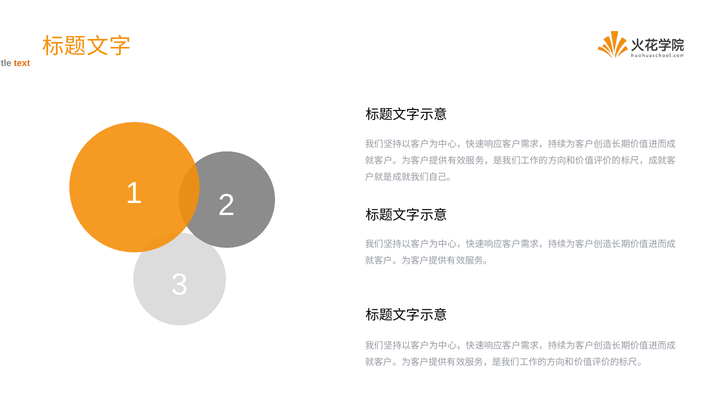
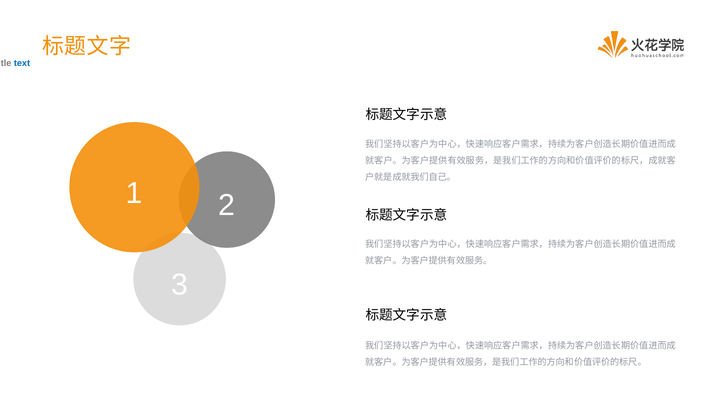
text colour: orange -> blue (22, 63)
